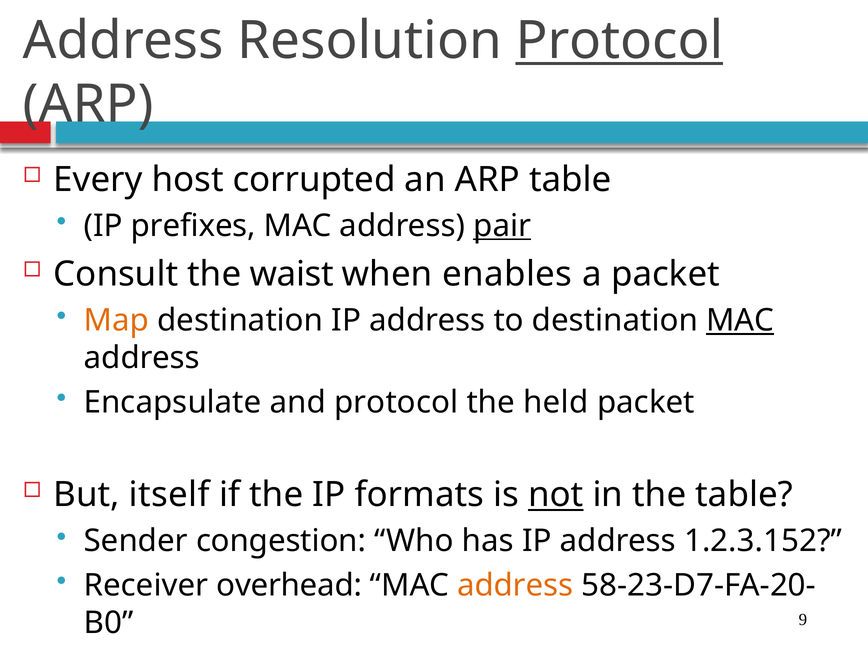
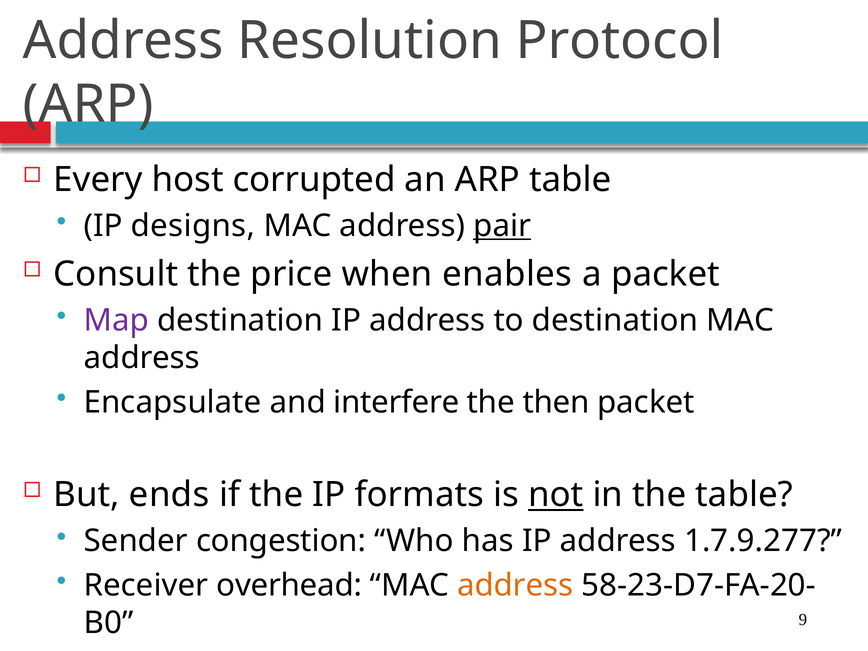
Protocol underline: present -> none (620, 41)
prefixes: prefixes -> designs (193, 226)
waist: waist -> price (292, 274)
Map colour: orange -> purple (116, 320)
MAC underline: present -> none (740, 320)
and protocol: protocol -> interfere (396, 402)
held: held -> then (556, 402)
itself: itself -> ends (169, 495)
1.2.3.152: 1.2.3.152 -> 1.7.9.277 (763, 541)
